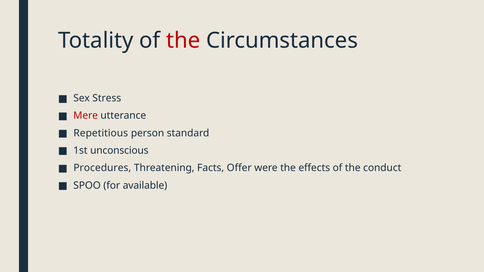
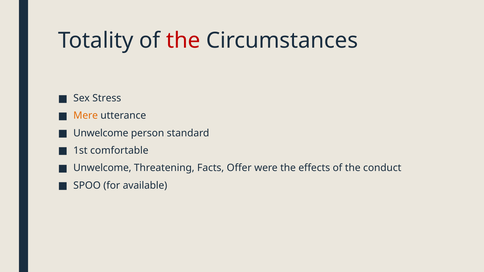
Mere colour: red -> orange (86, 116)
Repetitious: Repetitious -> Unwelcome (101, 133)
unconscious: unconscious -> comfortable (119, 151)
Procedures: Procedures -> Unwelcome (102, 168)
